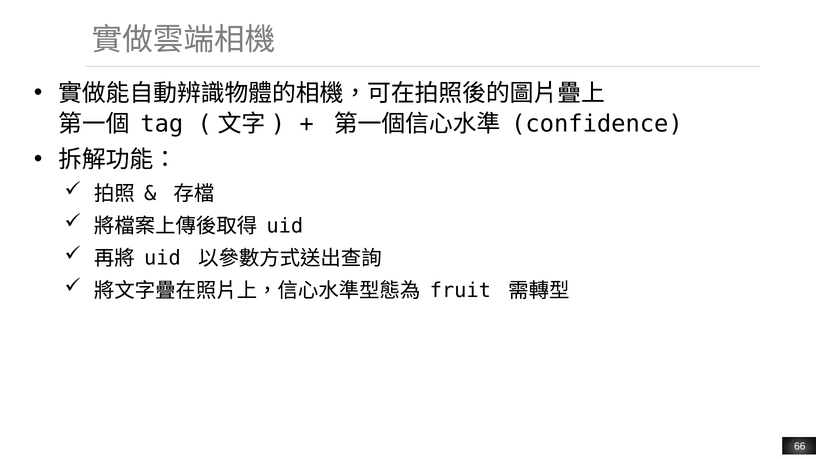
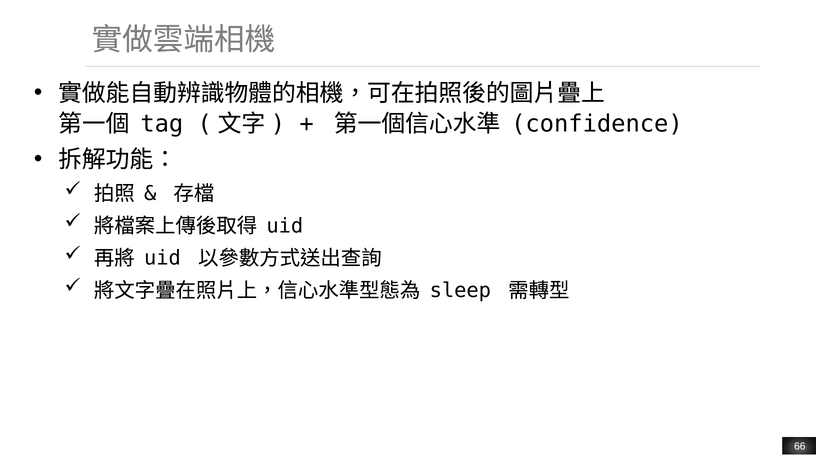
fruit: fruit -> sleep (460, 291)
